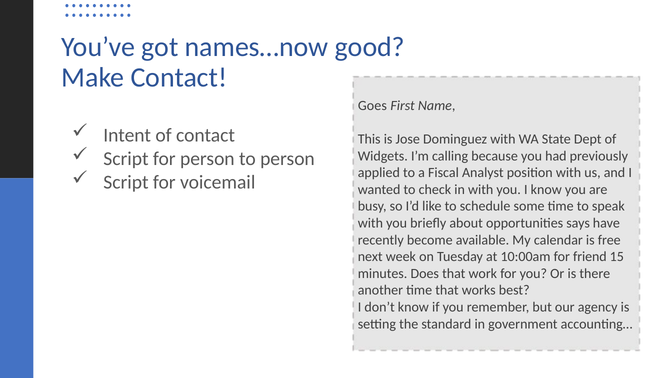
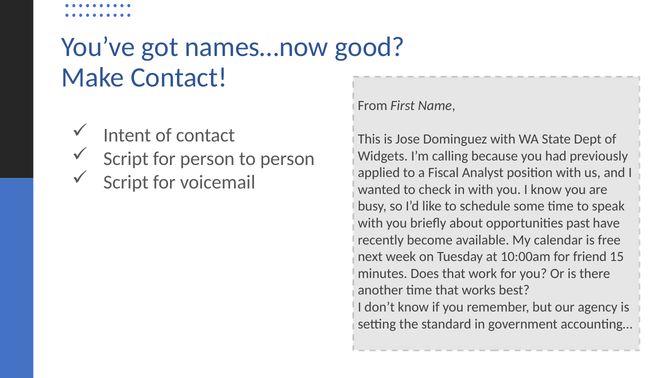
Goes: Goes -> From (373, 105)
says: says -> past (578, 223)
